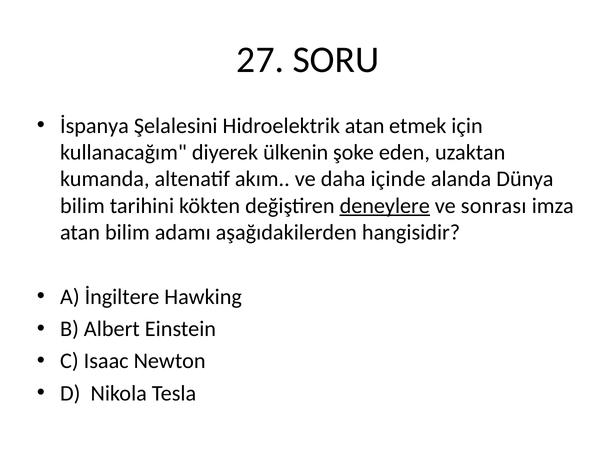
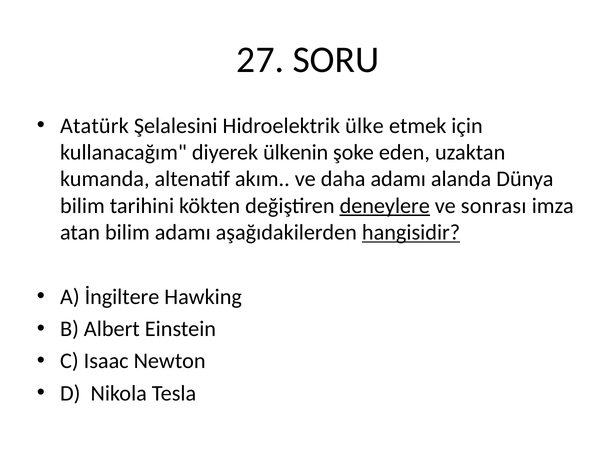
İspanya: İspanya -> Atatürk (94, 126)
Hidroelektrik atan: atan -> ülke (364, 126)
daha içinde: içinde -> adamı (398, 179)
hangisidir underline: none -> present (411, 232)
